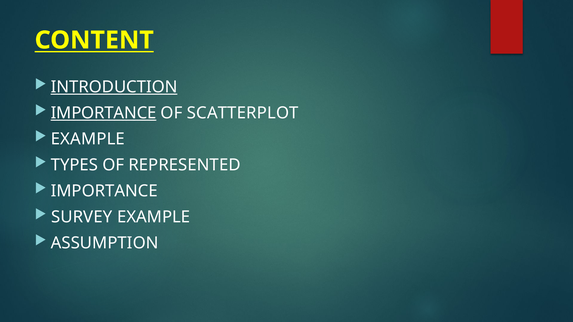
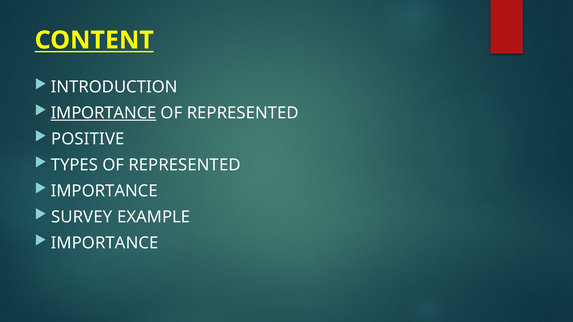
INTRODUCTION underline: present -> none (114, 87)
SCATTERPLOT: SCATTERPLOT -> REPRESENTED (243, 113)
EXAMPLE: EXAMPLE -> POSITIVE (88, 139)
ASSUMPTION: ASSUMPTION -> IMPORTANCE (105, 243)
